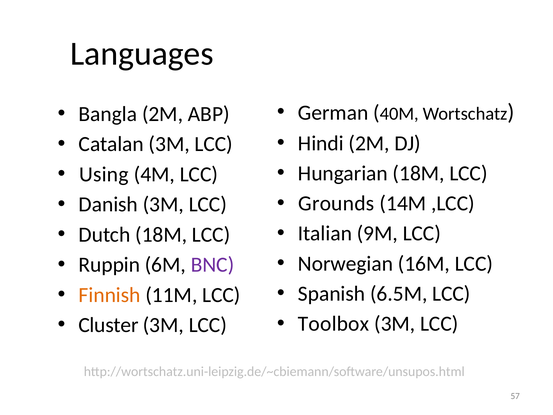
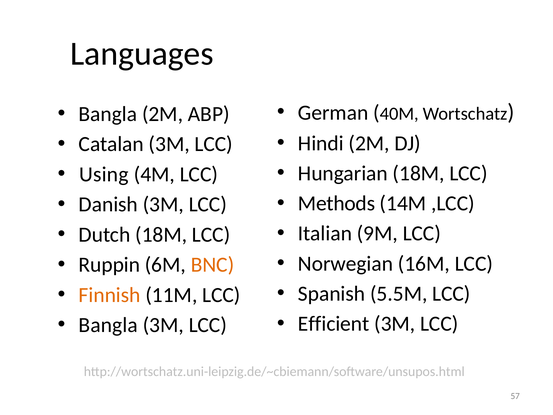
Grounds: Grounds -> Methods (337, 203)
BNC colour: purple -> orange (213, 265)
6.5M: 6.5M -> 5.5M (399, 294)
Toolbox: Toolbox -> Efficient (334, 324)
Cluster: Cluster -> Bangla (108, 325)
